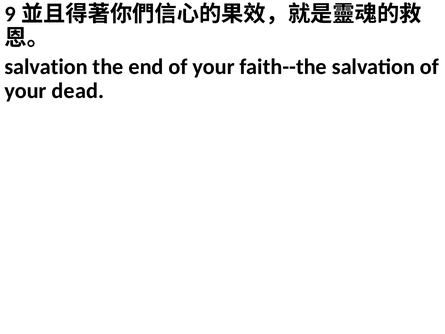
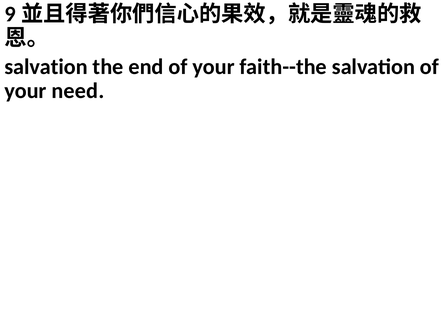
dead: dead -> need (78, 91)
